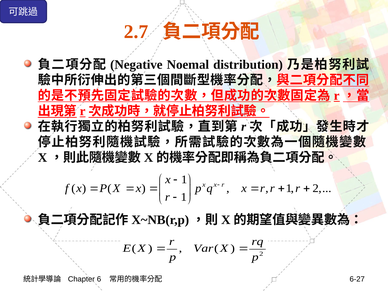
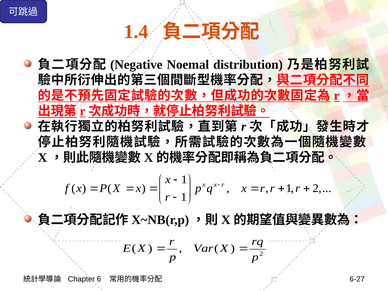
2.7: 2.7 -> 1.4 (136, 32)
